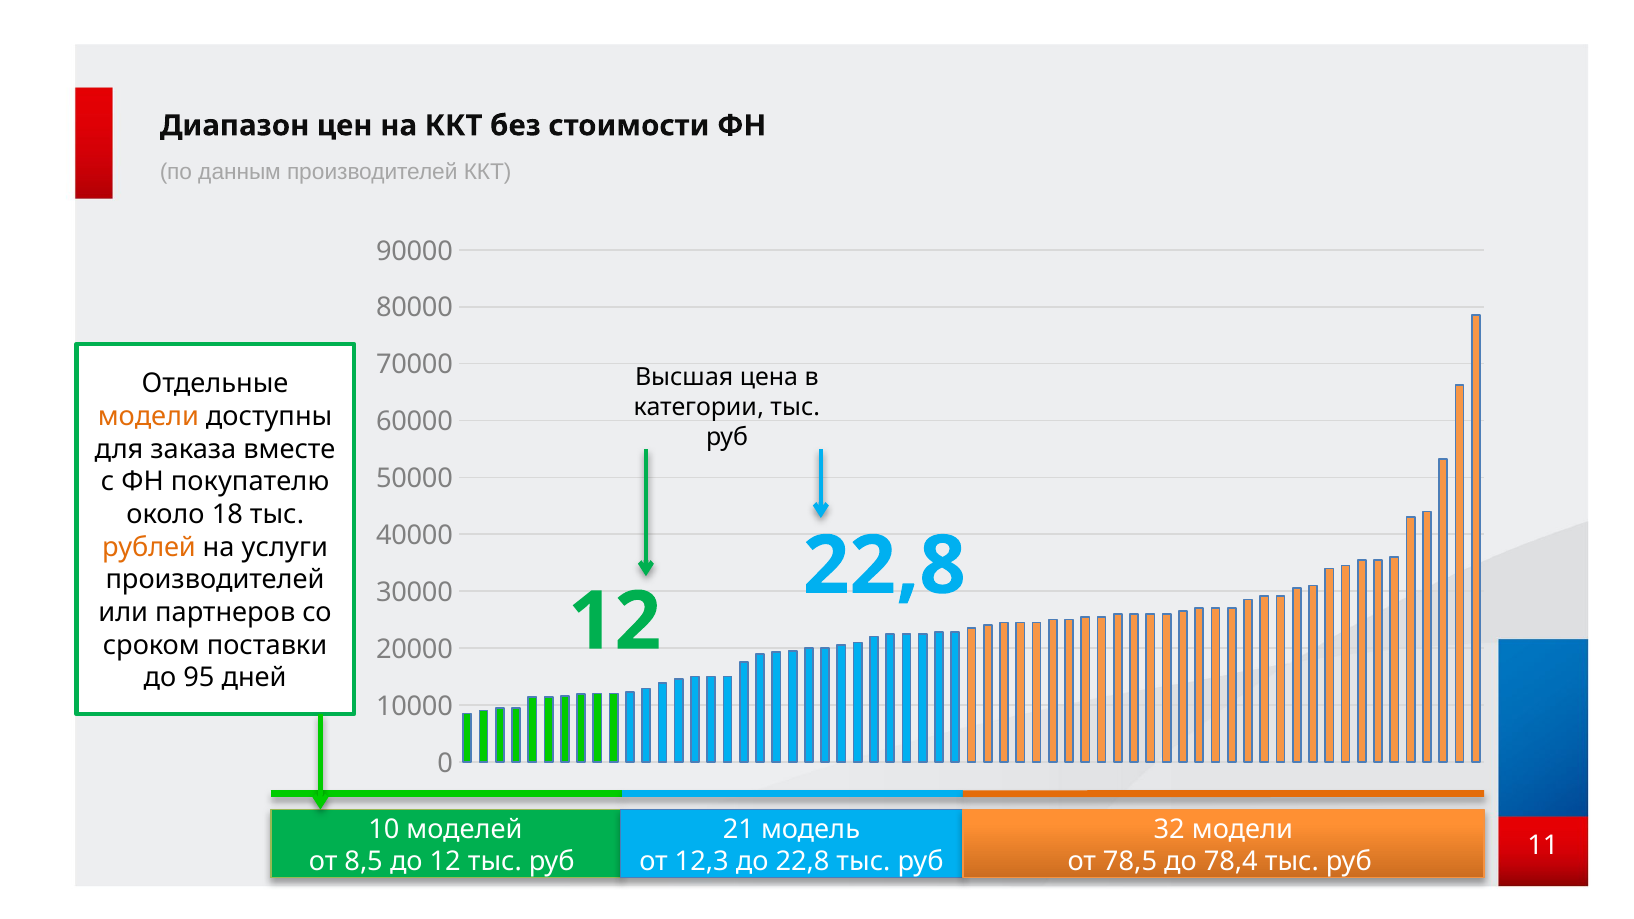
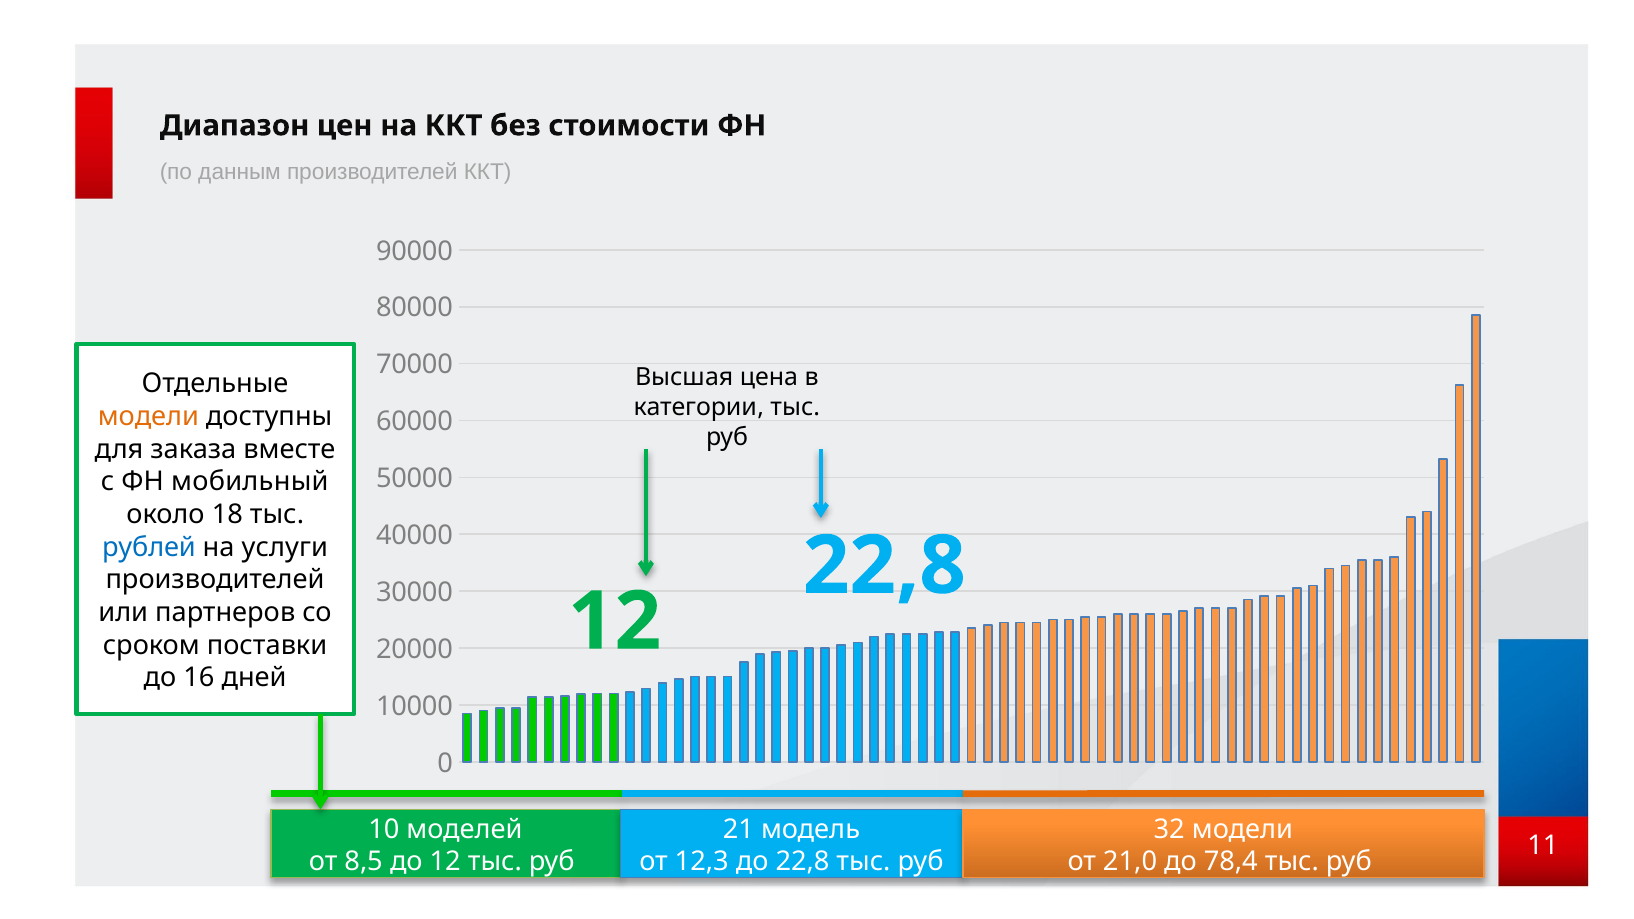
покупателю: покупателю -> мобильный (250, 482)
рублей colour: orange -> blue (149, 547)
95: 95 -> 16 (199, 678)
78,5: 78,5 -> 21,0 (1130, 862)
